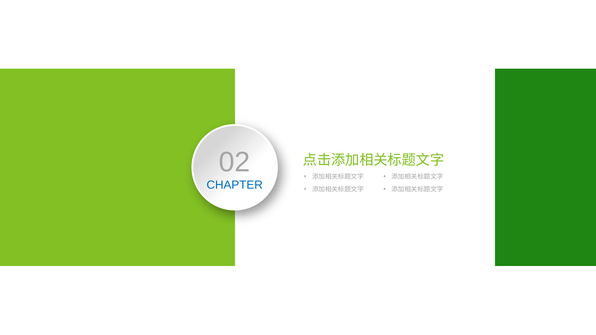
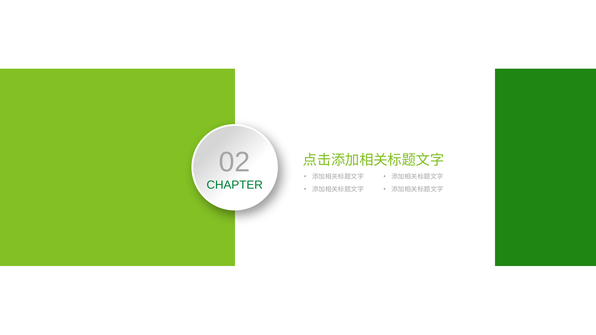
CHAPTER colour: blue -> green (235, 185)
